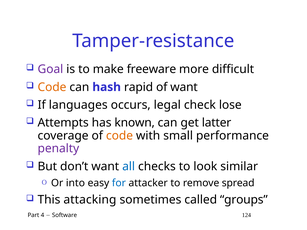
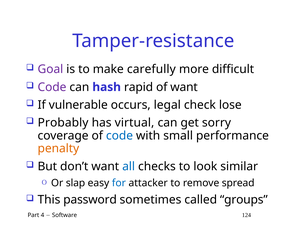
freeware: freeware -> carefully (151, 69)
Code colour: orange -> purple (52, 87)
languages: languages -> vulnerable (78, 105)
Attempts: Attempts -> Probably (63, 123)
known: known -> virtual (134, 123)
latter: latter -> sorry (216, 123)
code colour: orange -> blue (119, 136)
penalty colour: purple -> orange (58, 149)
into: into -> slap (76, 183)
attacking: attacking -> password (90, 200)
